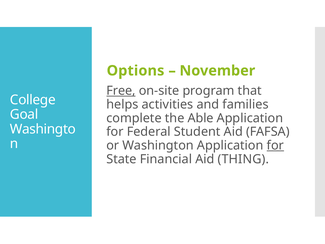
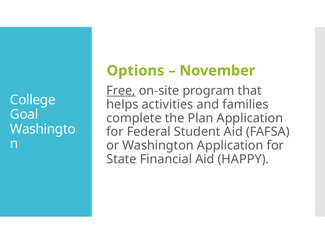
Able: Able -> Plan (201, 118)
for underline: present -> none (275, 145)
THING: THING -> HAPPY (243, 159)
